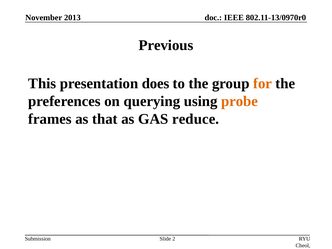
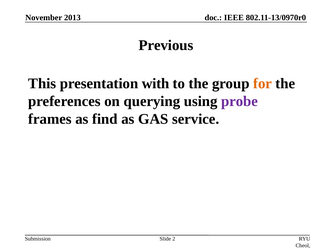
does: does -> with (156, 83)
probe colour: orange -> purple (240, 101)
that: that -> find (105, 119)
reduce: reduce -> service (196, 119)
